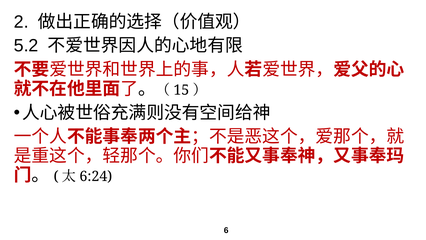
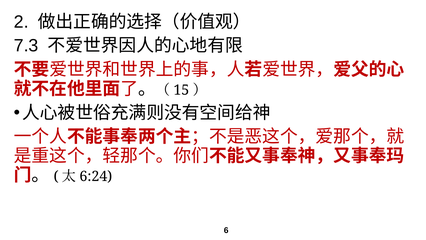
5.2: 5.2 -> 7.3 (26, 46)
